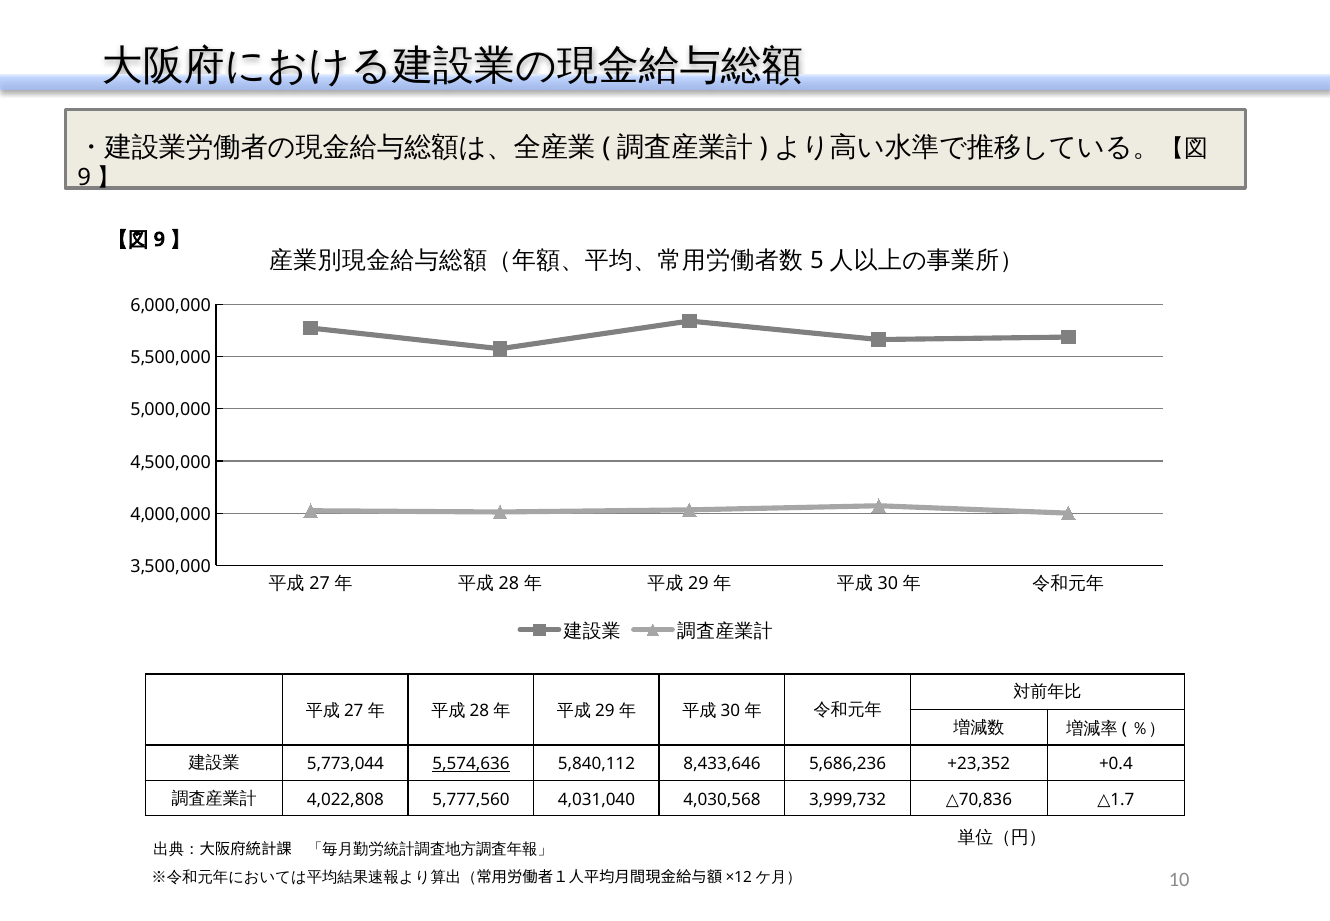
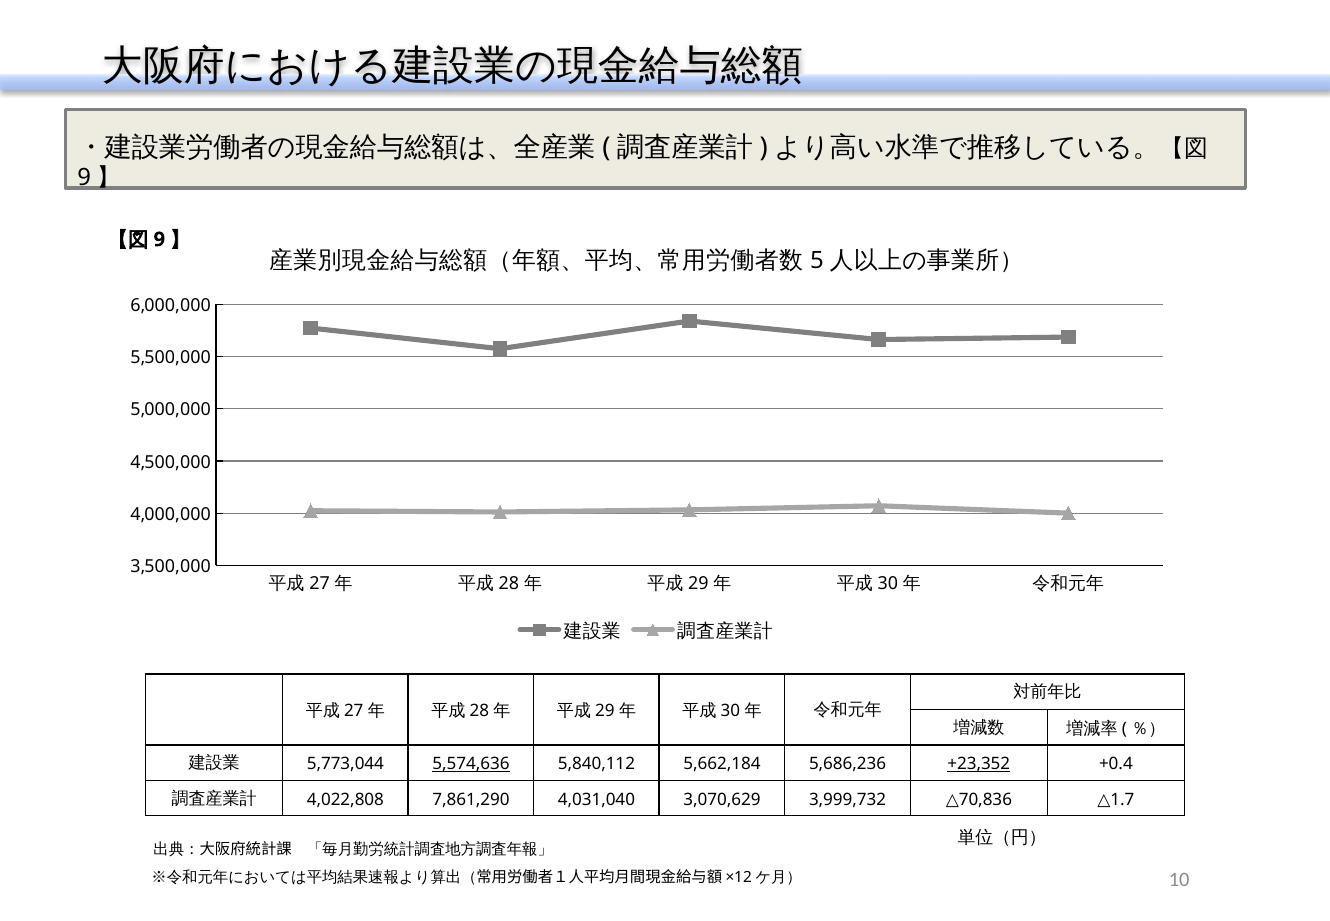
8,433,646: 8,433,646 -> 5,662,184 (722, 764)
+23,352 underline: none -> present (979, 764)
5,777,560: 5,777,560 -> 7,861,290 (471, 800)
4,030,568: 4,030,568 -> 3,070,629 (722, 800)
